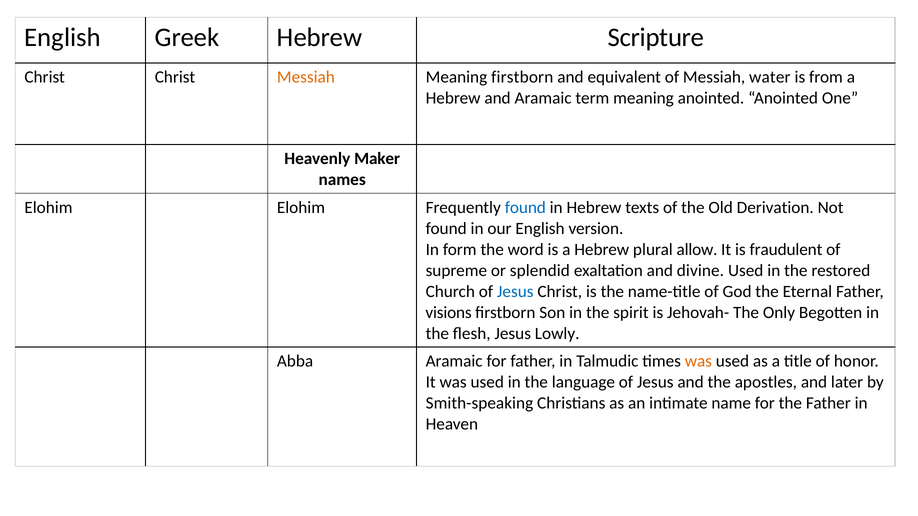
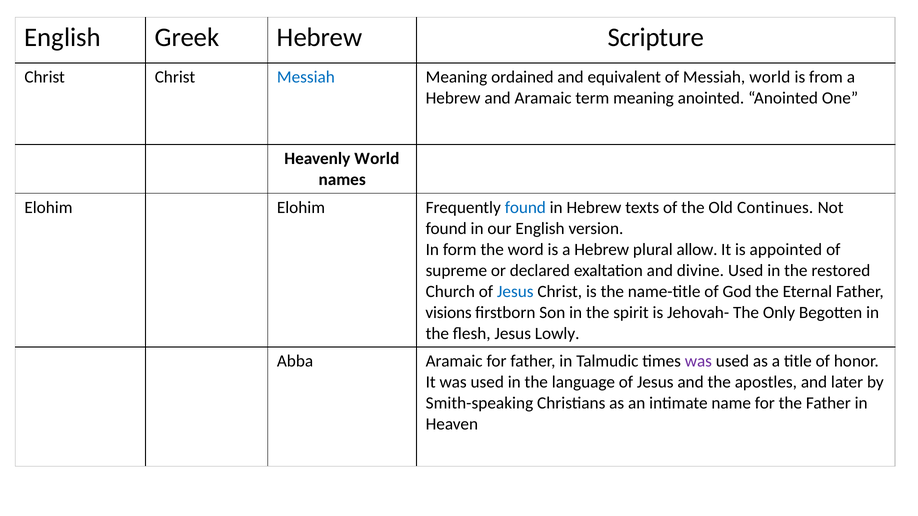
Messiah colour: orange -> blue (306, 77)
Meaning firstborn: firstborn -> ordained (522, 77)
Messiah water: water -> world (770, 77)
Heavenly Maker: Maker -> World (377, 159)
Derivation: Derivation -> Continues (775, 208)
fraudulent: fraudulent -> appointed (786, 250)
splendid: splendid -> declared (540, 271)
was colour: orange -> purple (698, 362)
